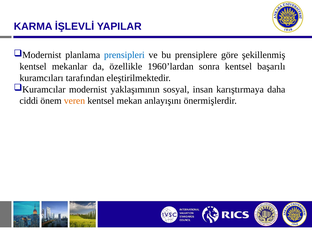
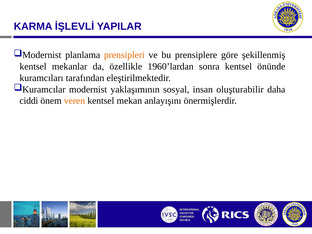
prensipleri colour: blue -> orange (124, 55)
başarılı: başarılı -> önünde (271, 67)
karıştırmaya: karıştırmaya -> oluşturabilir (240, 89)
